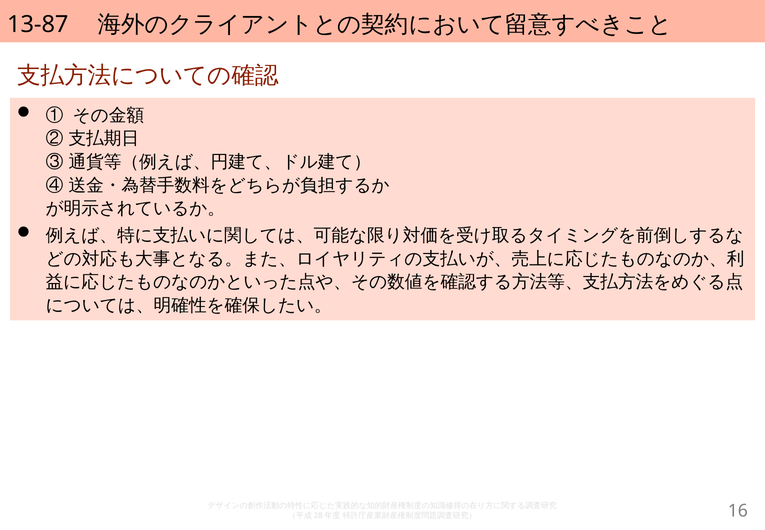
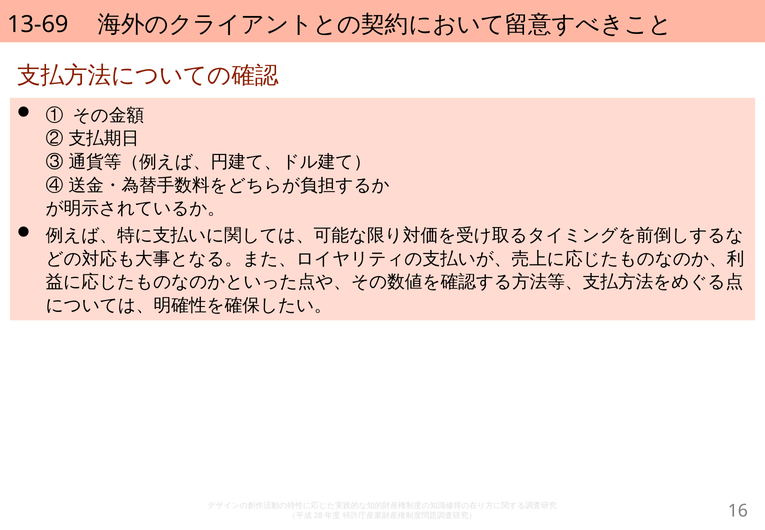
13-87: 13-87 -> 13-69 (38, 24)
